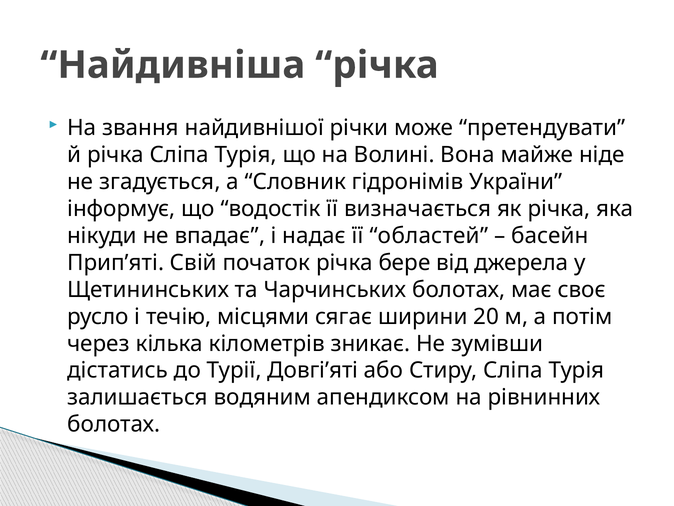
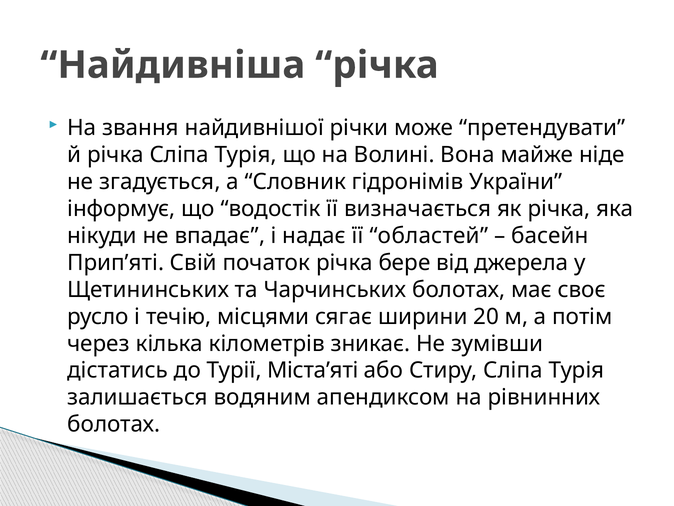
Довгі’яті: Довгі’яті -> Міста’яті (313, 370)
